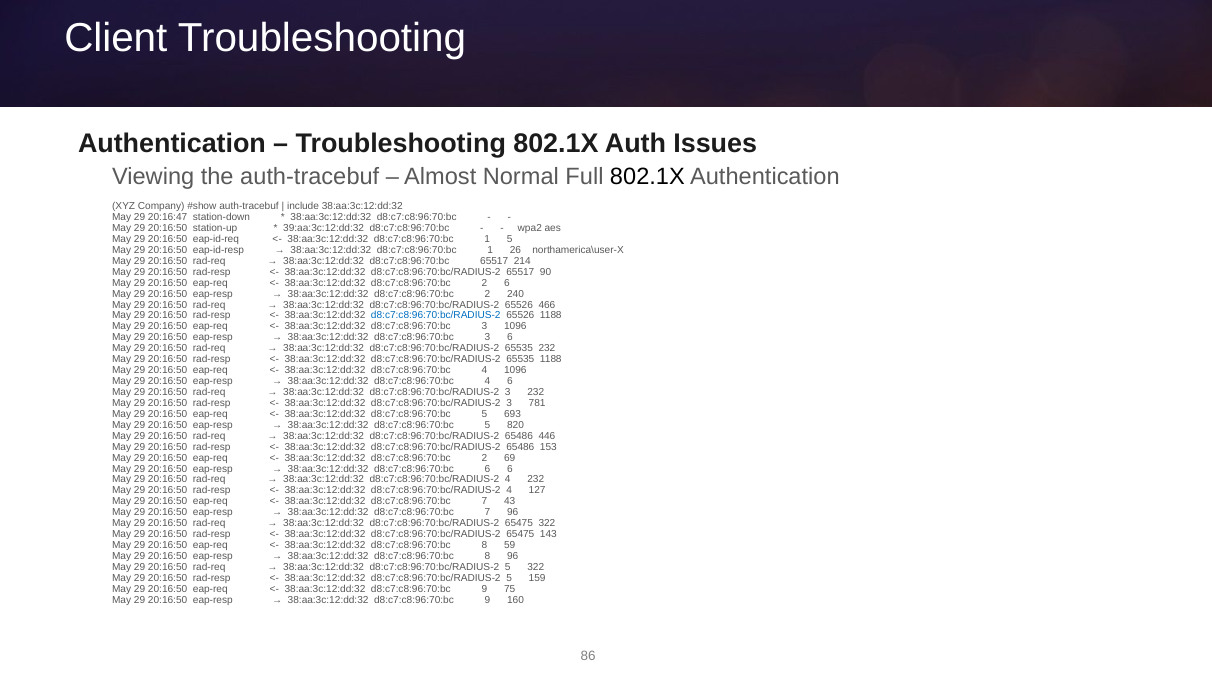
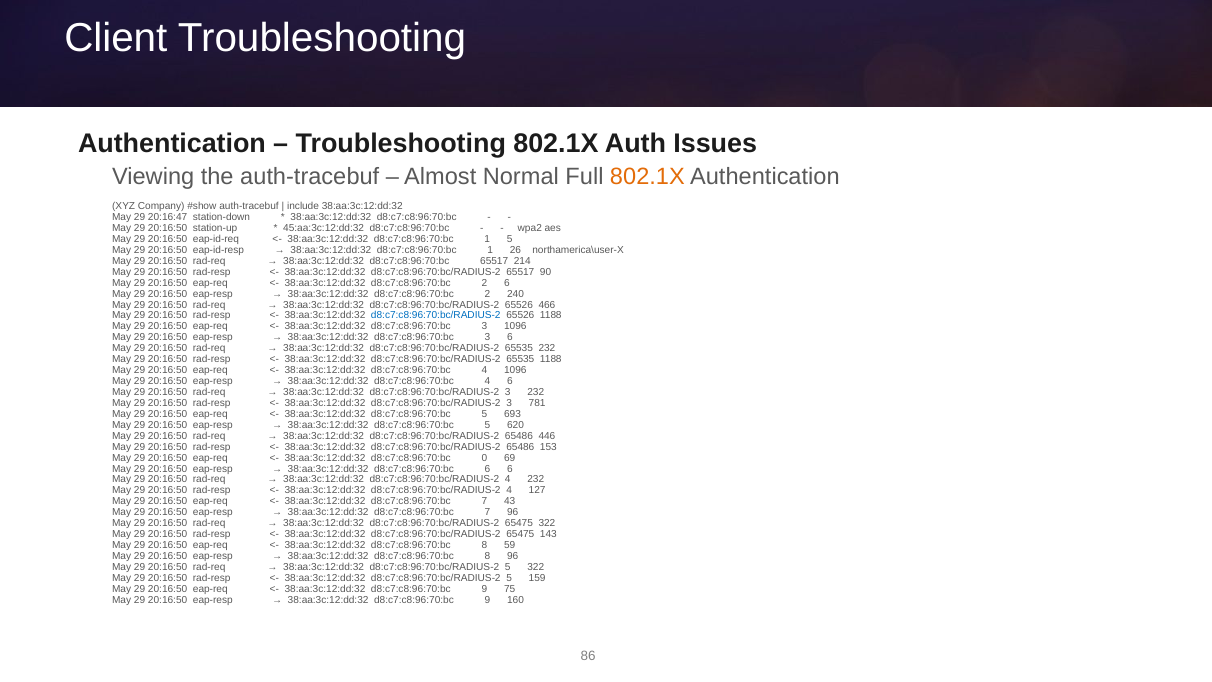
802.1X colour: black -> orange (647, 177)
39:aa:3c:12:dd:32: 39:aa:3c:12:dd:32 -> 45:aa:3c:12:dd:32 (324, 228)
820: 820 -> 620 (515, 425)
2: 2 -> 0 (484, 458)
